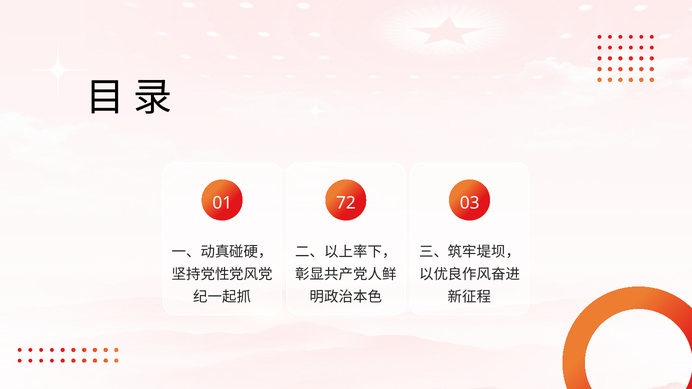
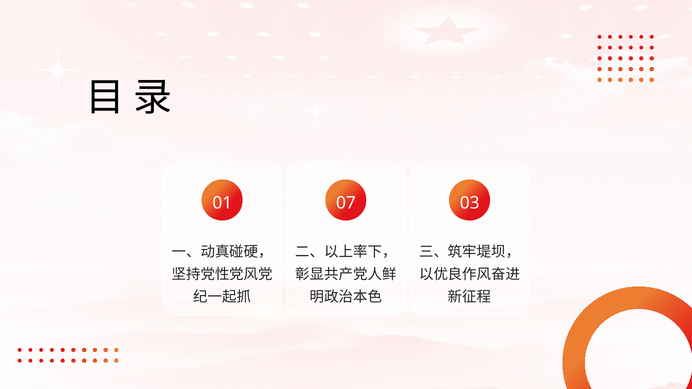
72: 72 -> 07 (346, 203)
